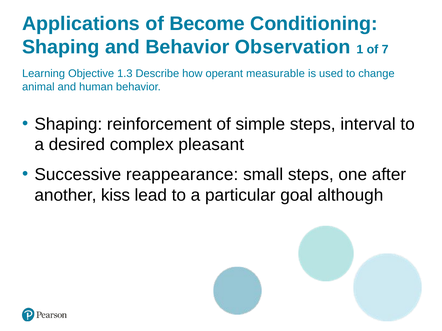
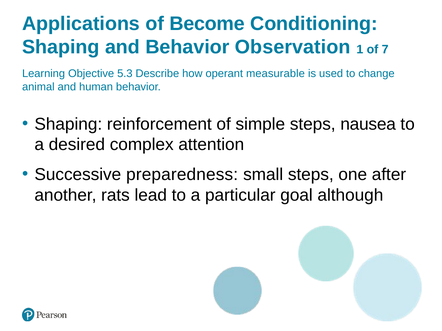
1.3: 1.3 -> 5.3 (125, 74)
interval: interval -> nausea (368, 124)
pleasant: pleasant -> attention (211, 145)
reappearance: reappearance -> preparedness (182, 175)
kiss: kiss -> rats (115, 195)
